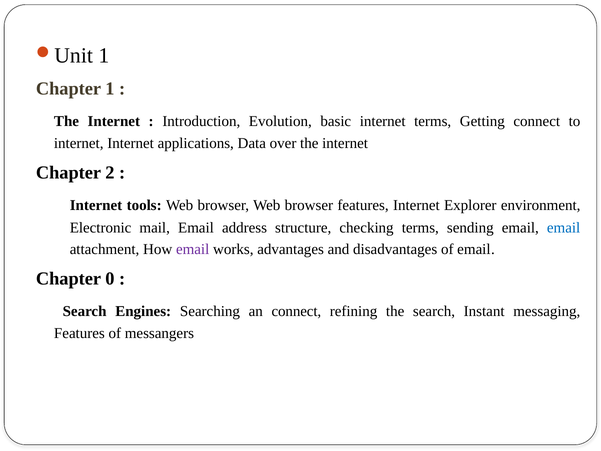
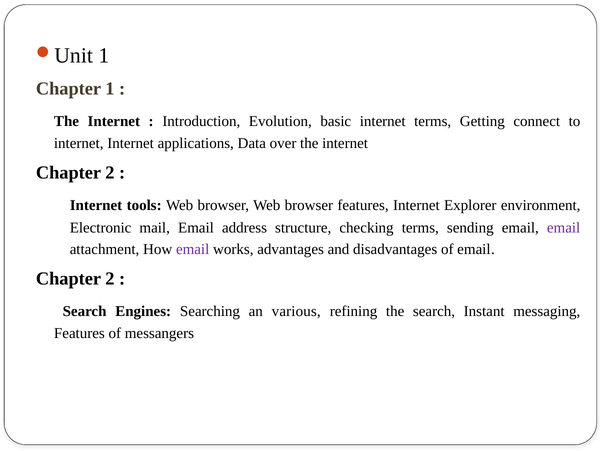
email colour: blue -> purple (564, 227)
0: 0 -> 2 (110, 279)
an connect: connect -> various (296, 311)
